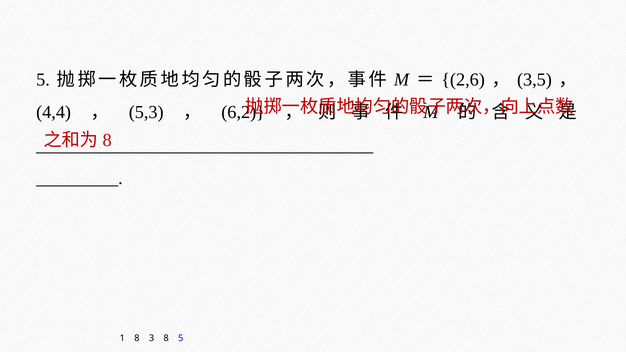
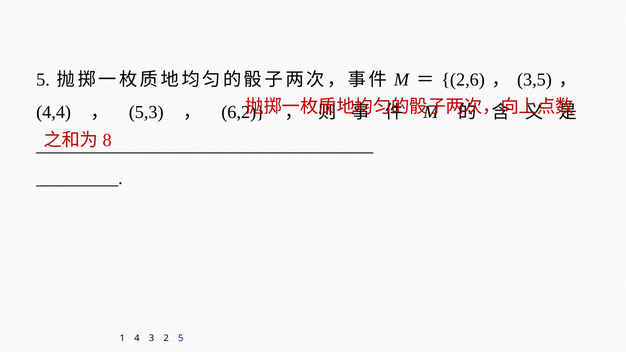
1 8: 8 -> 4 (137, 338)
3 8: 8 -> 2 (166, 338)
